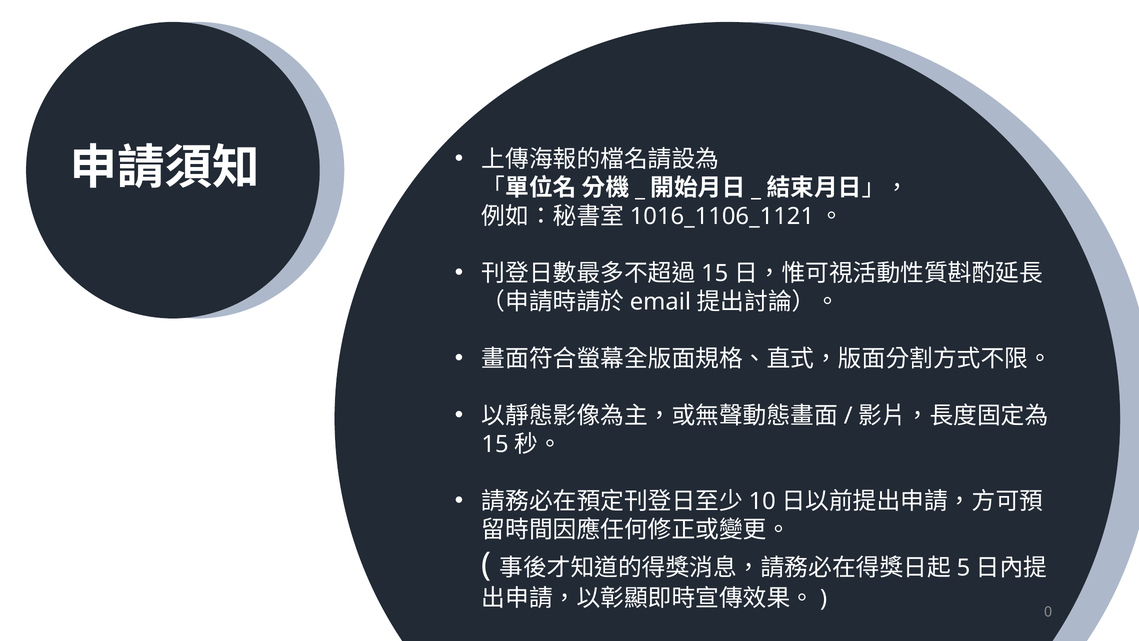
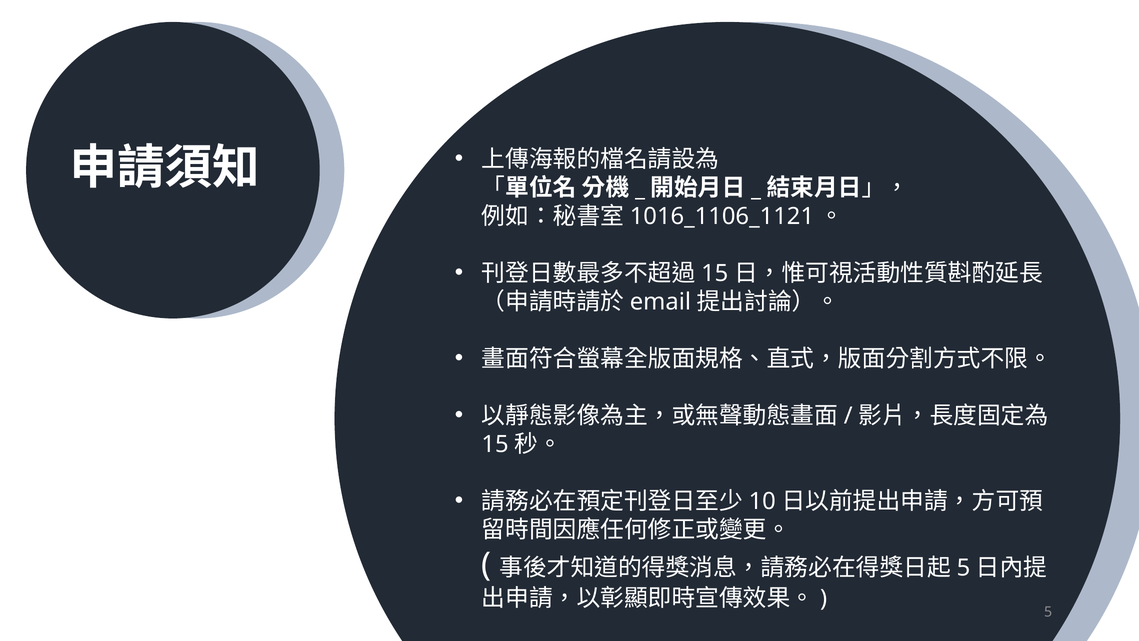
0: 0 -> 5 (1048, 612)
